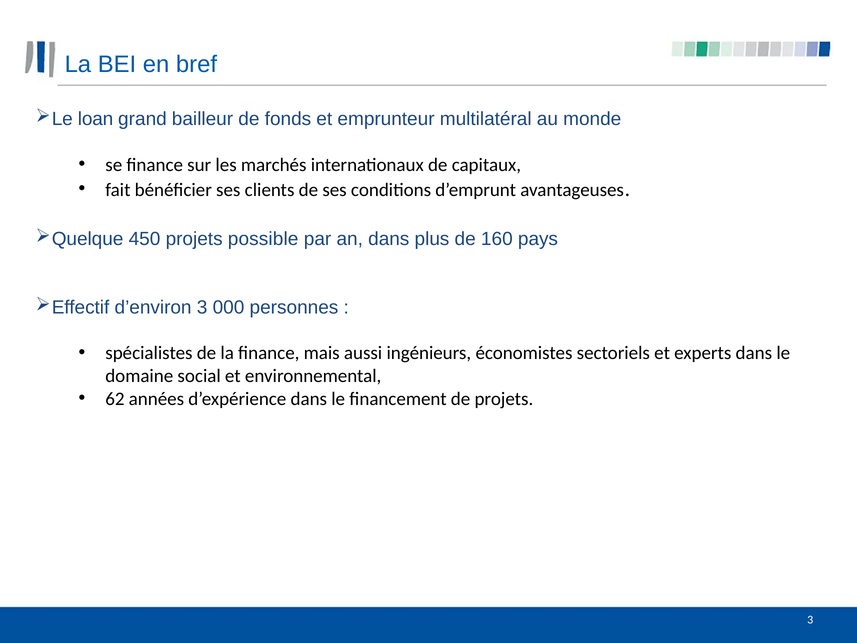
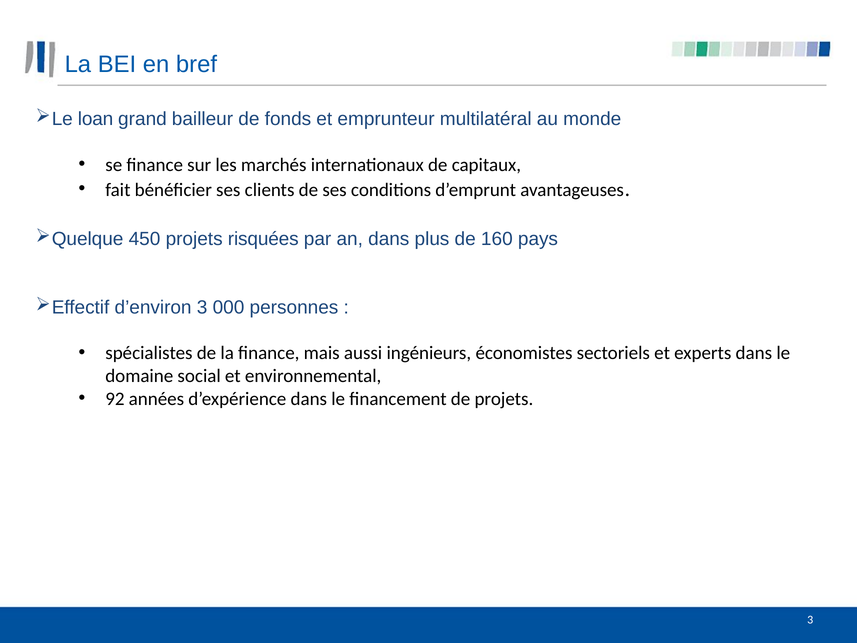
possible: possible -> risquées (263, 239)
62: 62 -> 92 (115, 399)
